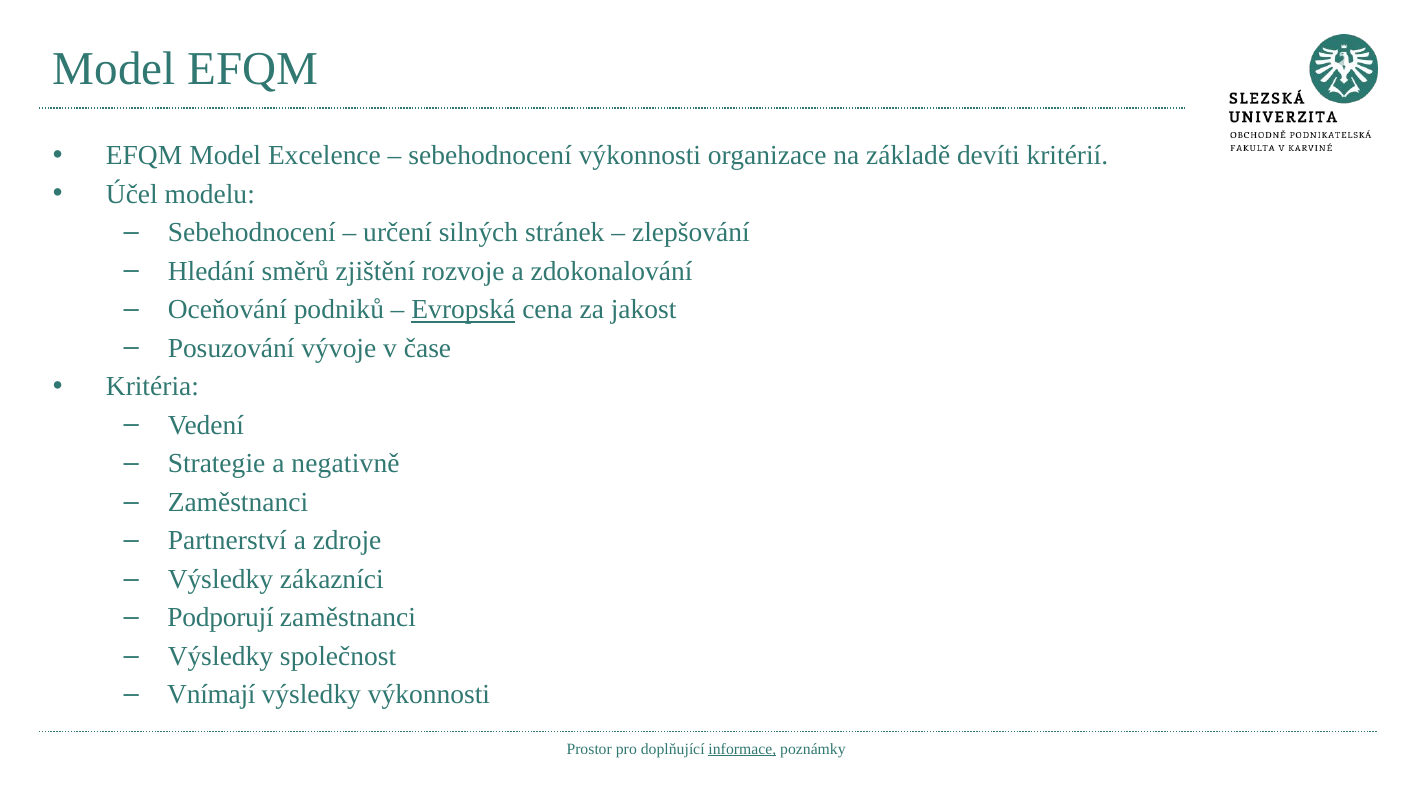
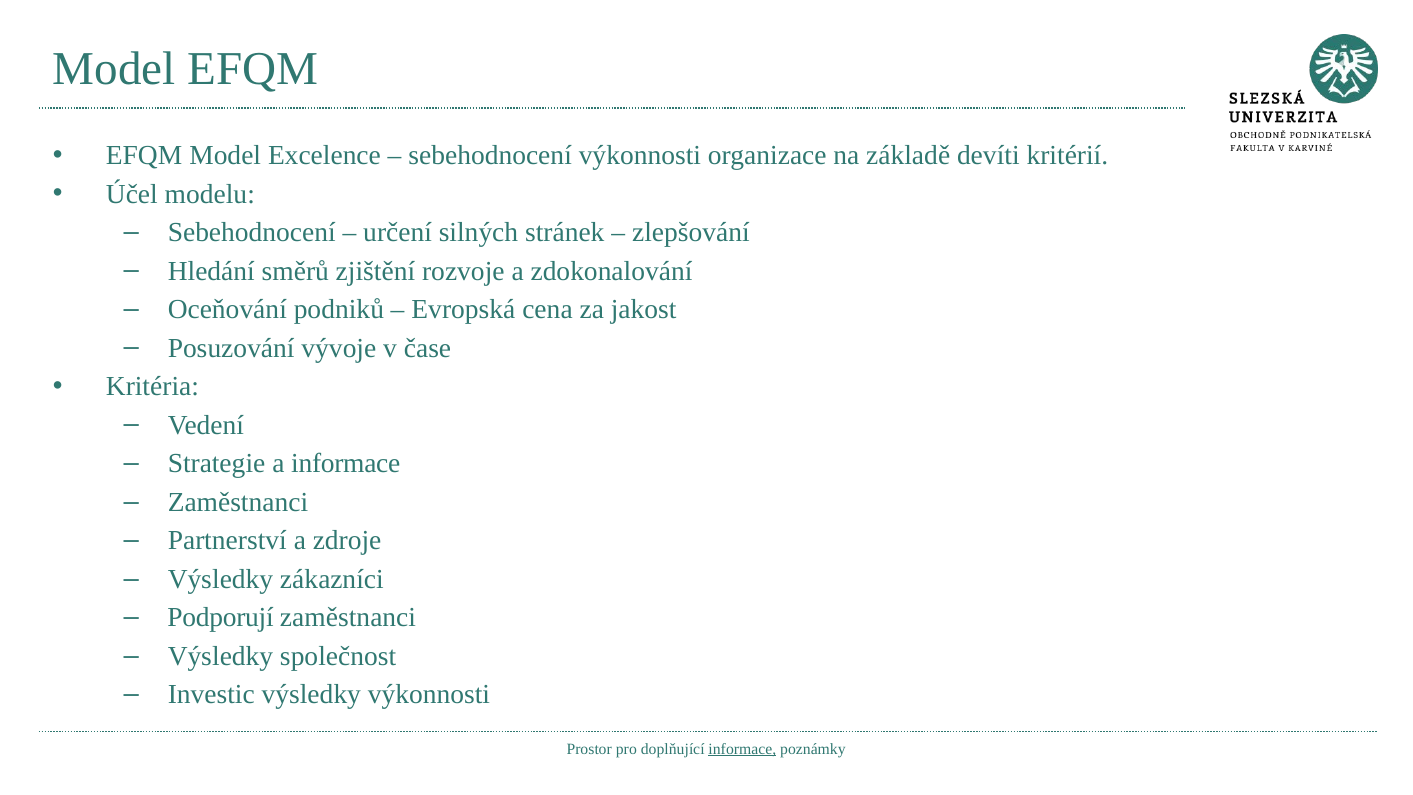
Evropská underline: present -> none (463, 310)
a negativně: negativně -> informace (346, 464)
Vnímají: Vnímají -> Investic (211, 695)
